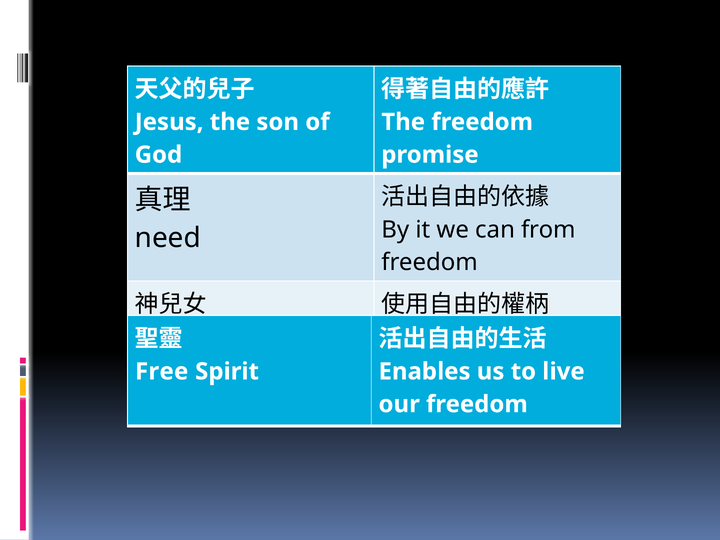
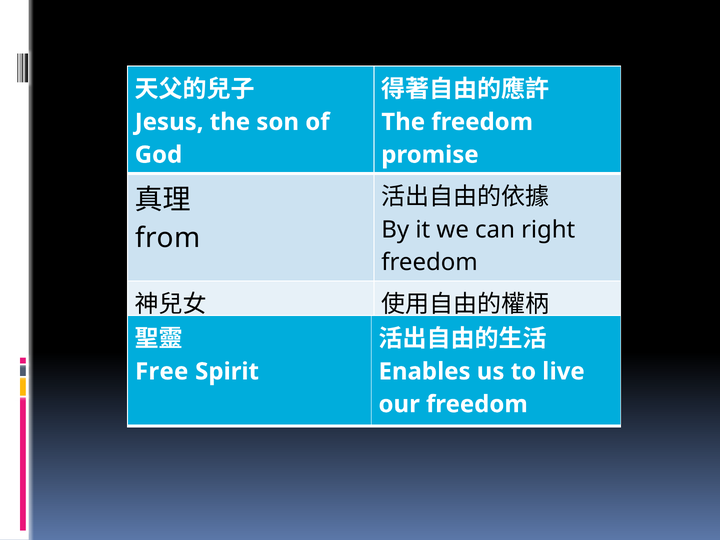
can from: from -> right (548, 230)
need: need -> from (168, 238)
